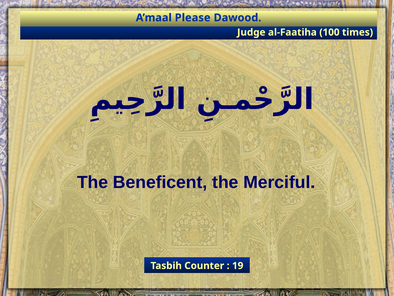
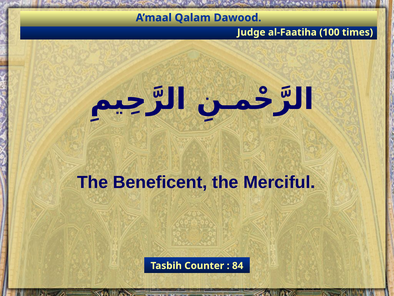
Please: Please -> Qalam (193, 18)
19: 19 -> 84 (238, 265)
